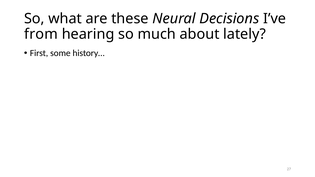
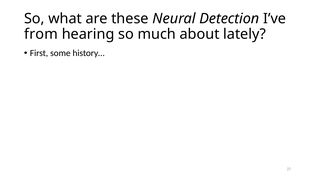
Decisions: Decisions -> Detection (229, 19)
